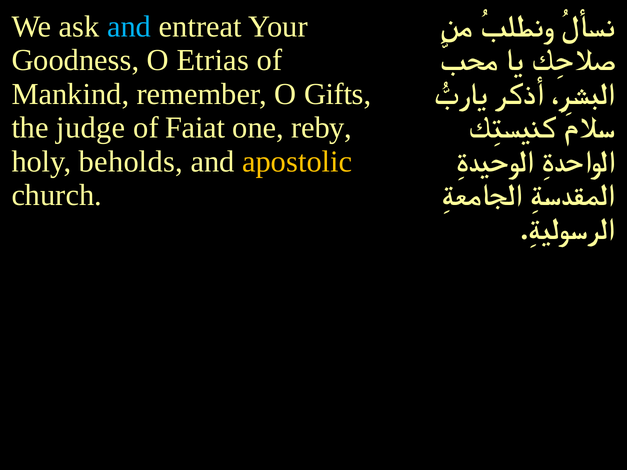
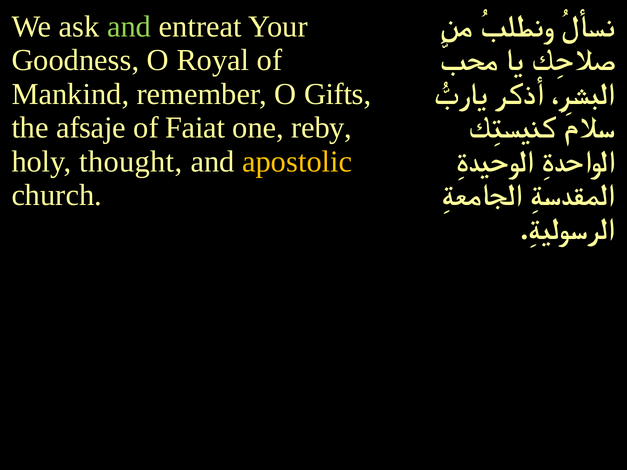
and colour: light blue -> light green (129, 27)
Etrias: Etrias -> Royal (213, 60)
judge: judge -> afsaje (91, 128)
beholds: beholds -> thought (131, 162)
